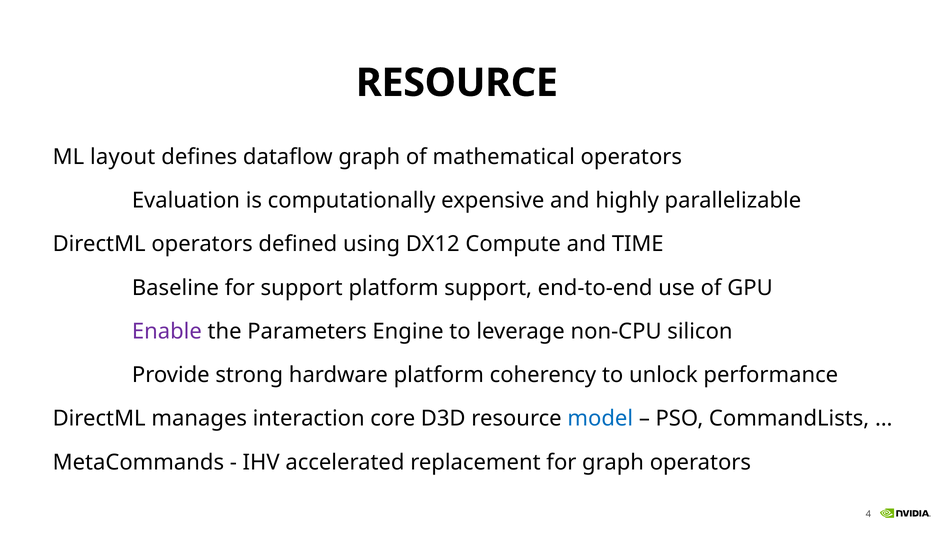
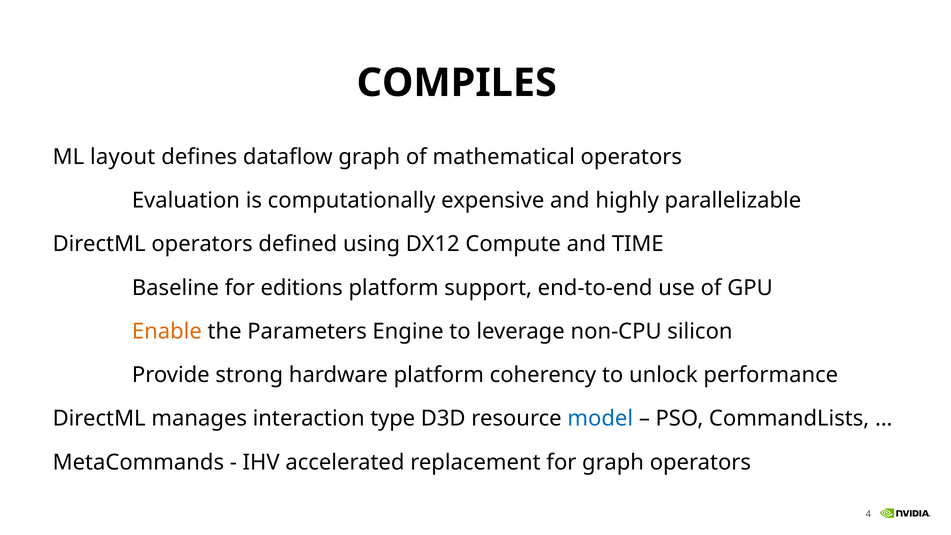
RESOURCE: RESOURCE -> COMPILES (457, 83)
for support: support -> editions (302, 288)
Enable colour: purple -> orange (167, 331)
core: core -> type (393, 419)
